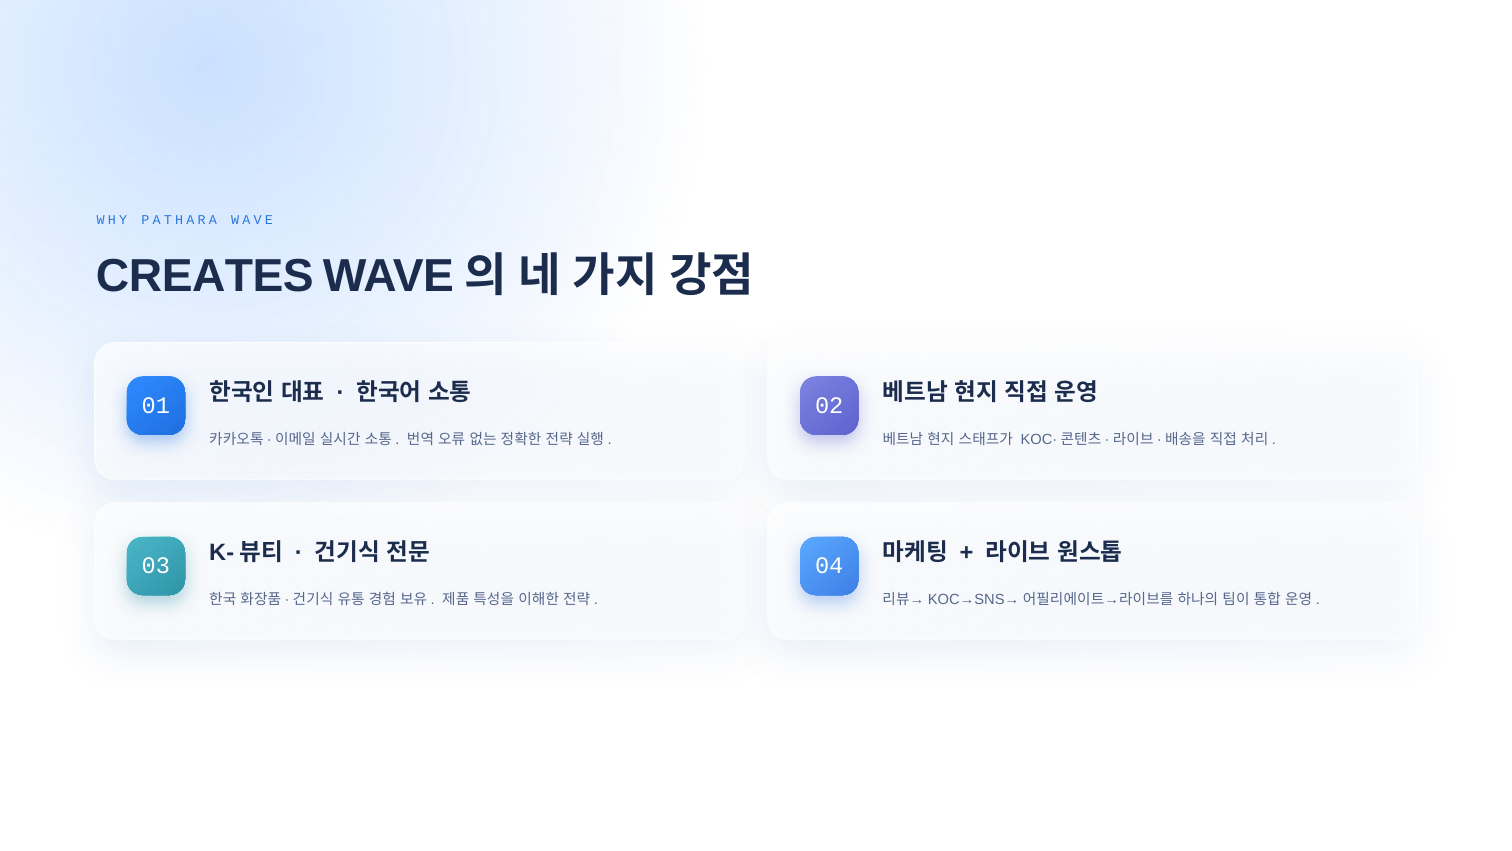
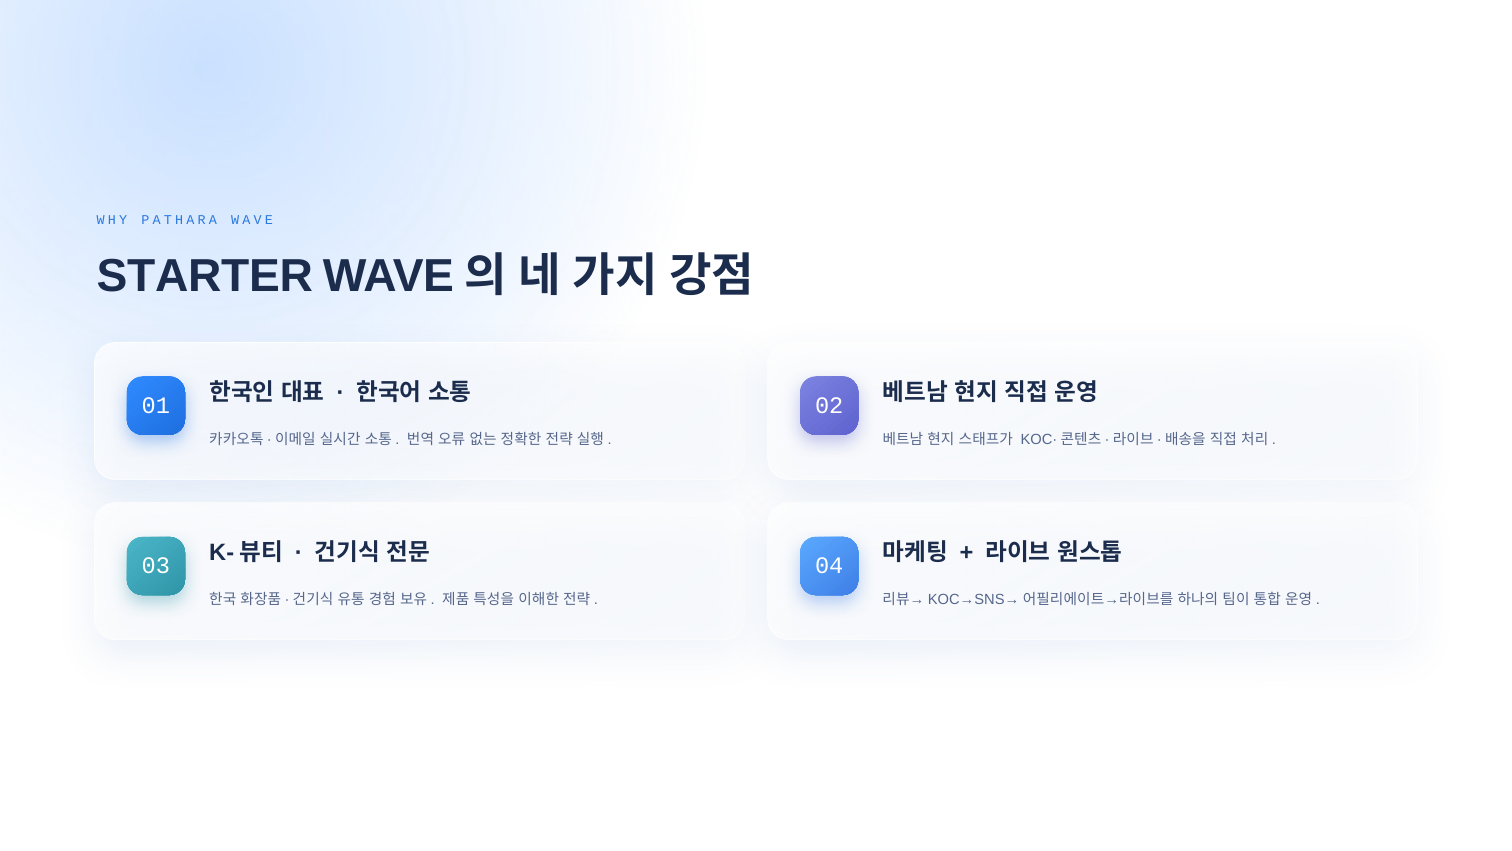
CREATES: CREATES -> STARTER (205, 277)
